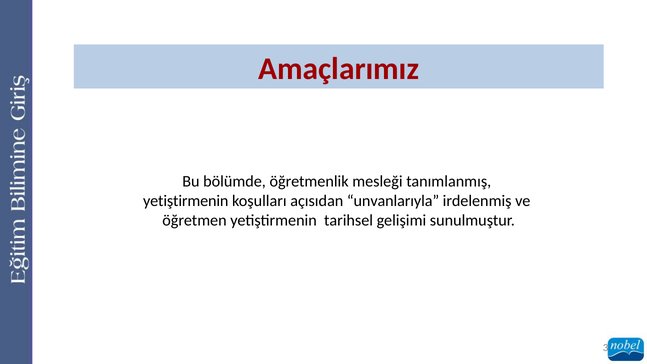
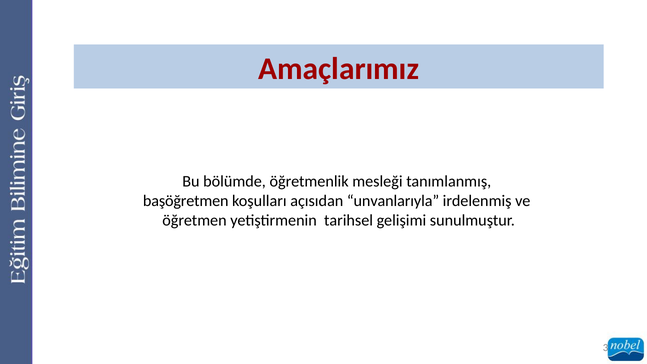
yetiştirmenin: yetiştirmenin -> başöğretmen (186, 201)
